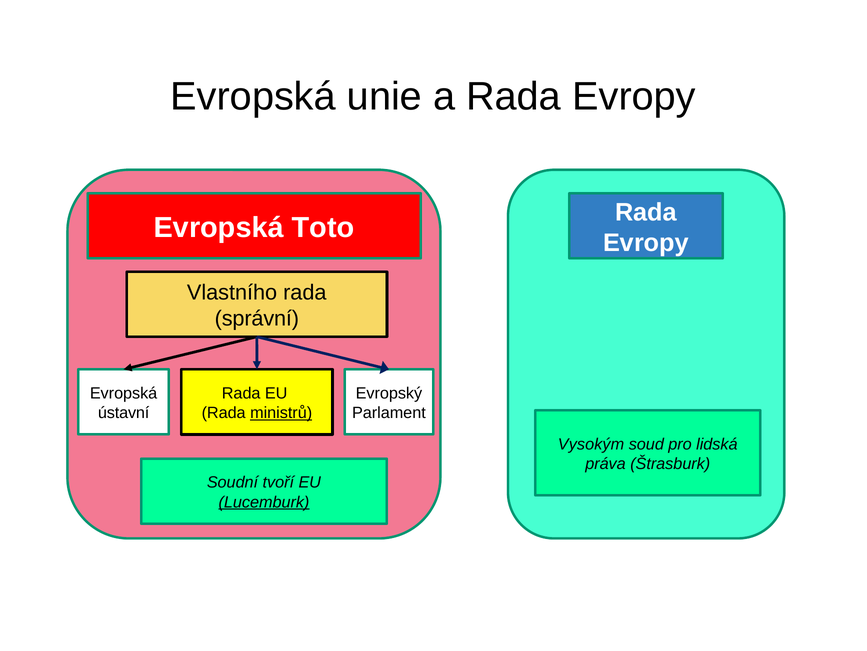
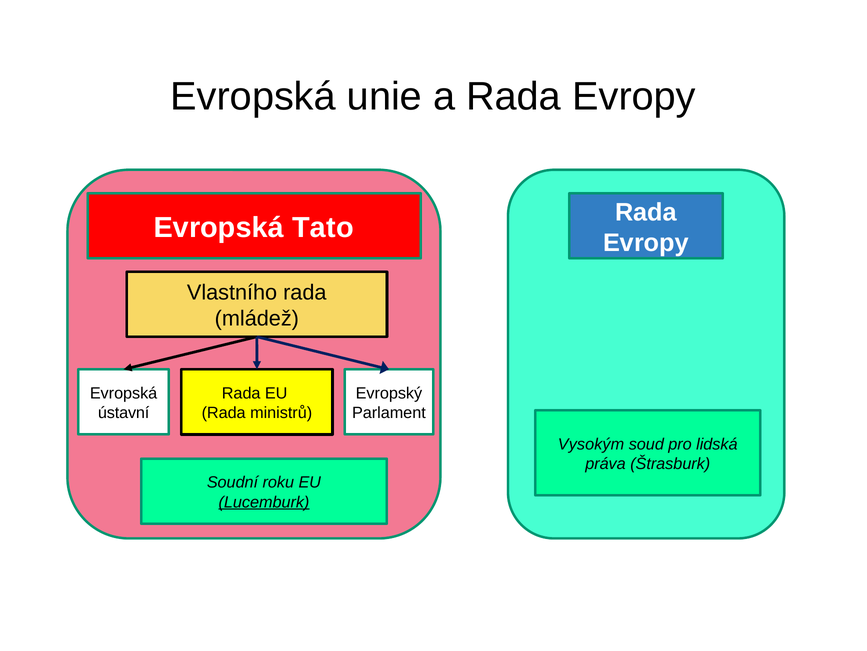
Toto: Toto -> Tato (323, 228)
správní: správní -> mládež (257, 318)
ministrů underline: present -> none (281, 412)
tvoří: tvoří -> roku (278, 482)
